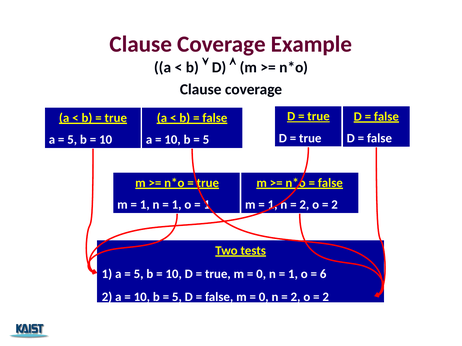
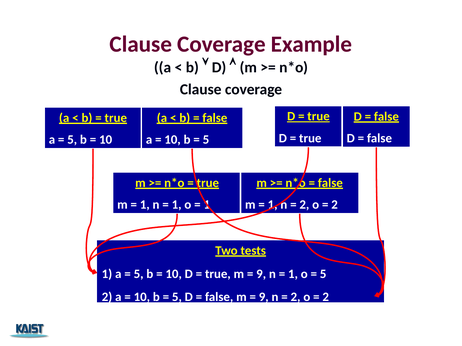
0: 0 -> 9 (261, 274)
6: 6 -> 5 (323, 274)
0: 0 -> 9 (264, 297)
